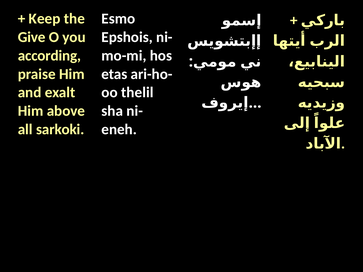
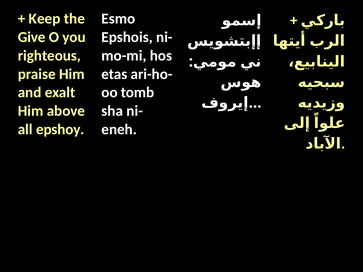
according: according -> righteous (49, 56)
thelil: thelil -> tomb (137, 93)
sarkoki: sarkoki -> epshoy (60, 130)
